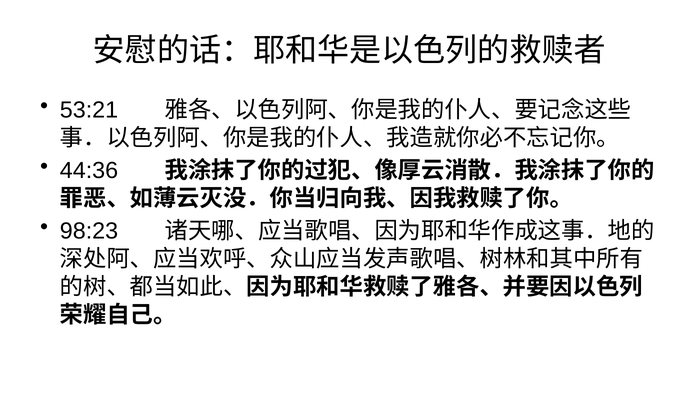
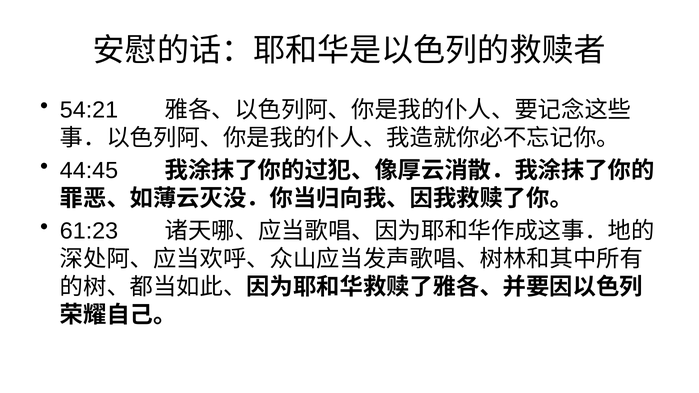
53:21: 53:21 -> 54:21 (89, 110)
44:36: 44:36 -> 44:45 (89, 171)
98:23: 98:23 -> 61:23 (89, 231)
